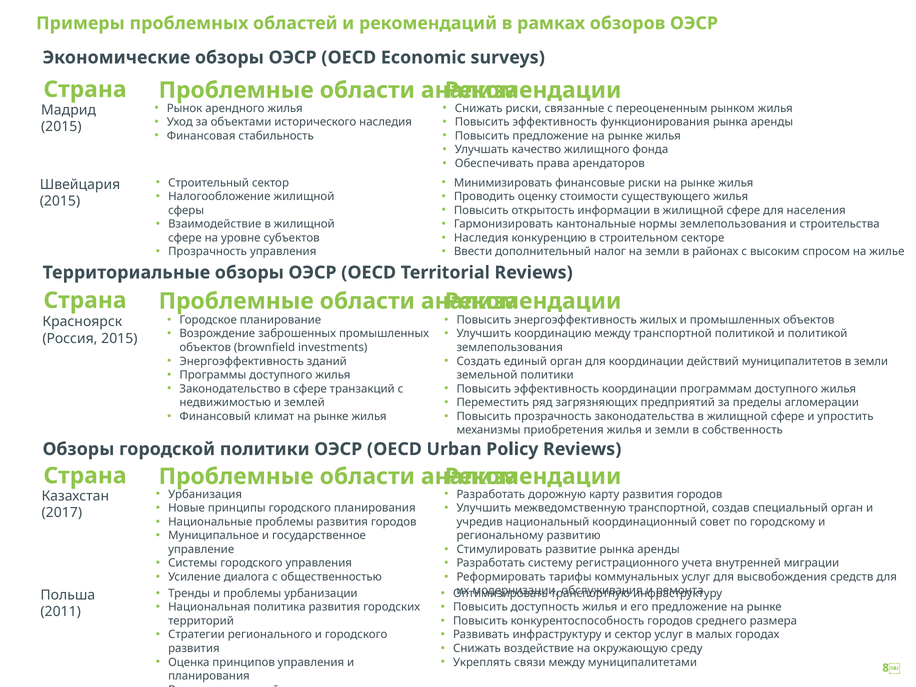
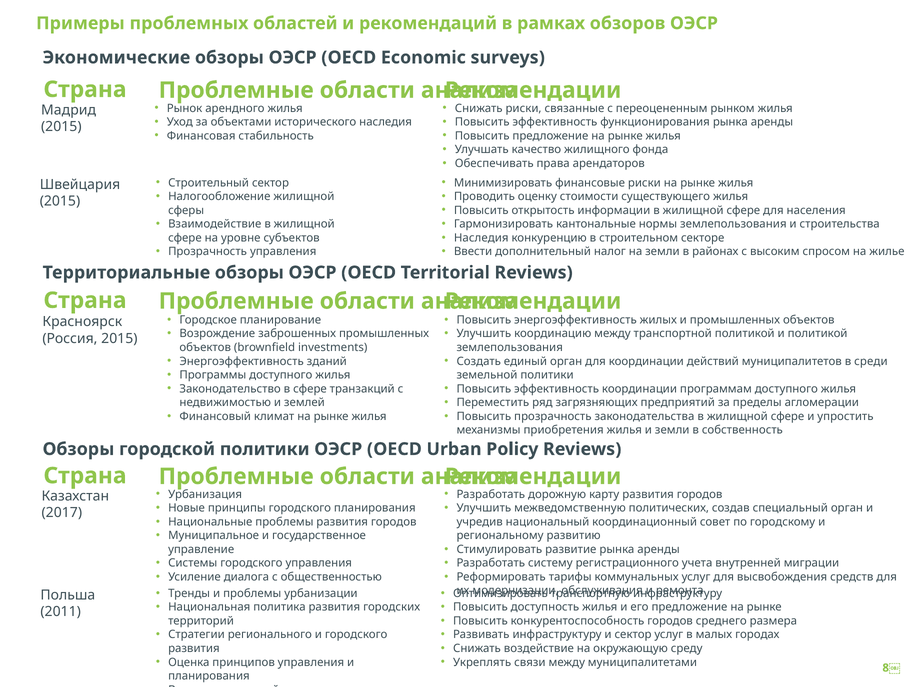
в земли: земли -> среди (871, 361)
межведомственную транспортной: транспортной -> политических (669, 508)
